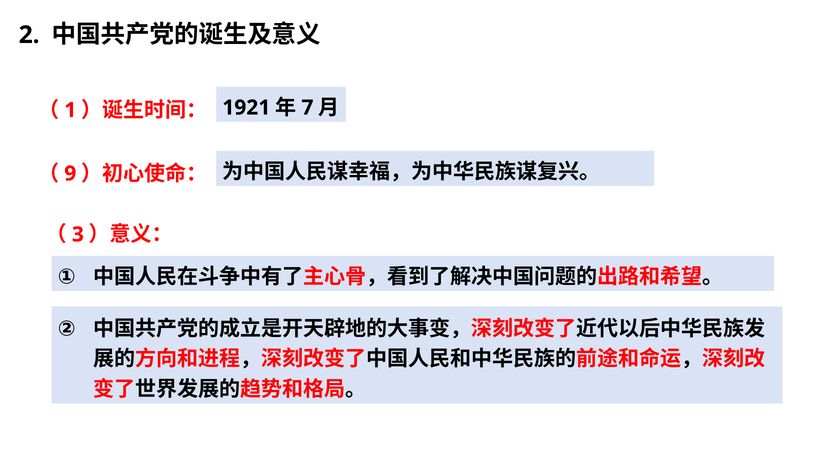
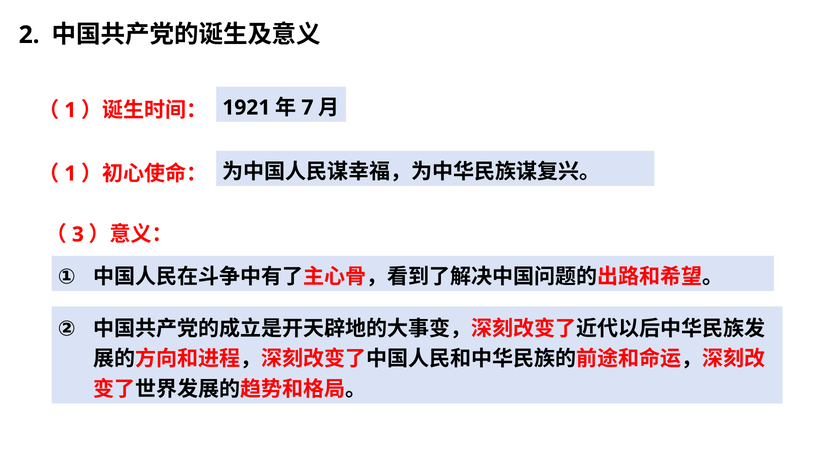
9: 9 -> 1 (70, 173)
